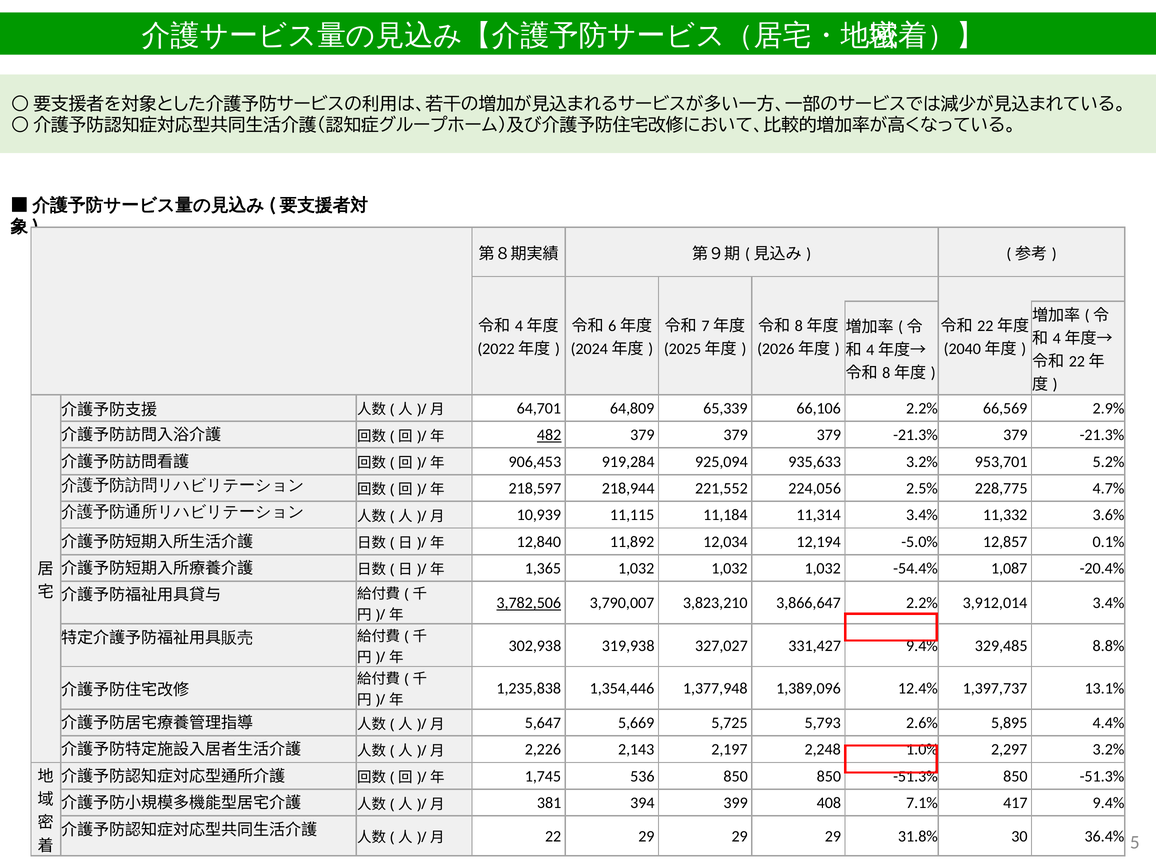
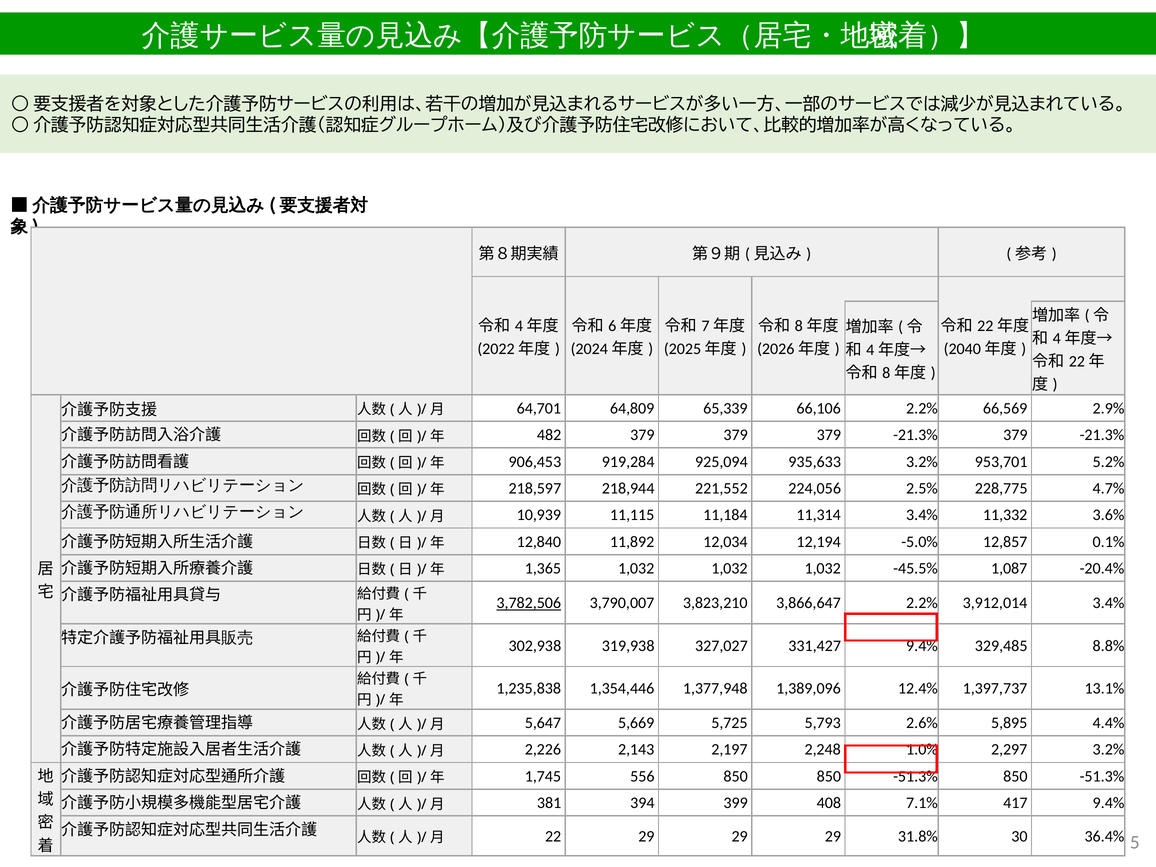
482 underline: present -> none (549, 435)
-54.4%: -54.4% -> -45.5% (915, 568)
536: 536 -> 556 (642, 776)
